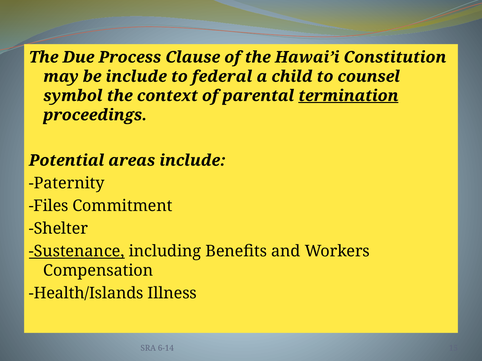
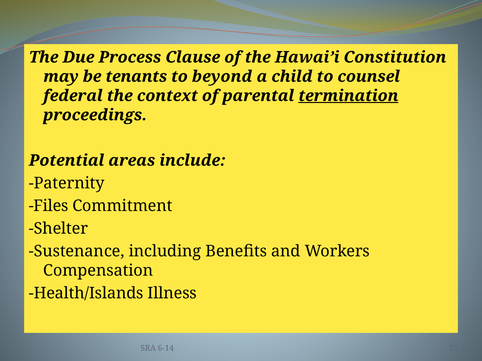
be include: include -> tenants (136, 77)
federal: federal -> beyond (222, 77)
symbol: symbol -> federal (73, 96)
Sustenance underline: present -> none (77, 252)
